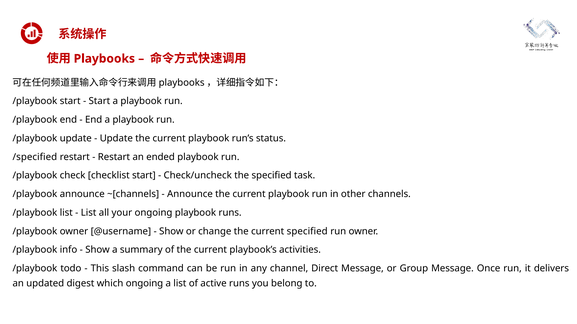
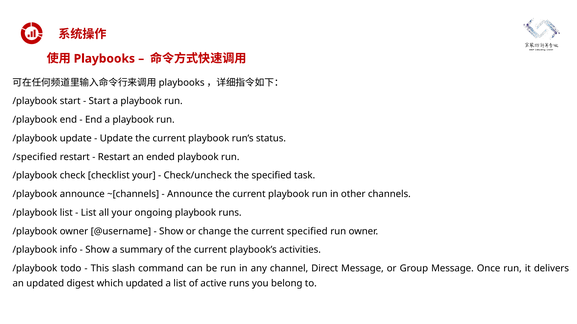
checklist start: start -> your (144, 176)
which ongoing: ongoing -> updated (144, 284)
